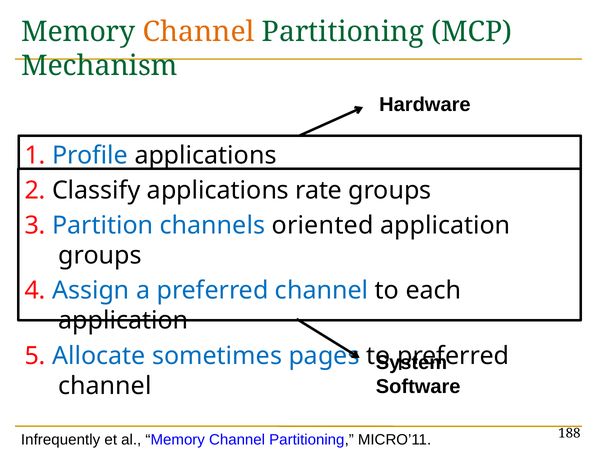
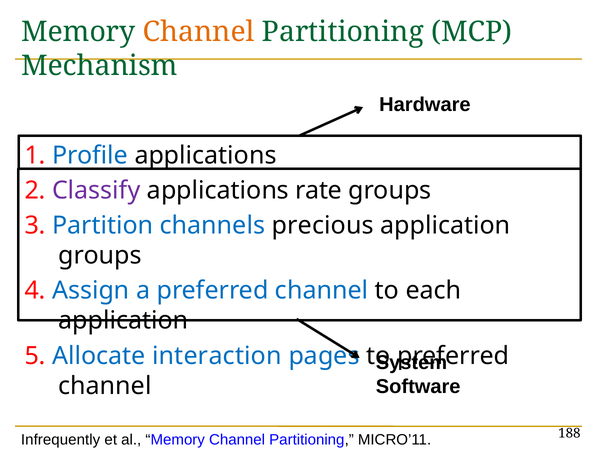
Classify colour: black -> purple (96, 191)
oriented: oriented -> precious (323, 226)
sometimes: sometimes -> interaction (217, 356)
